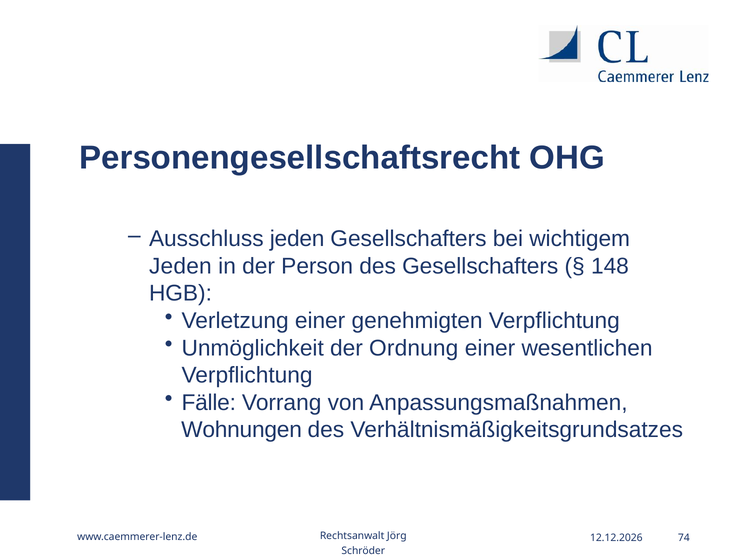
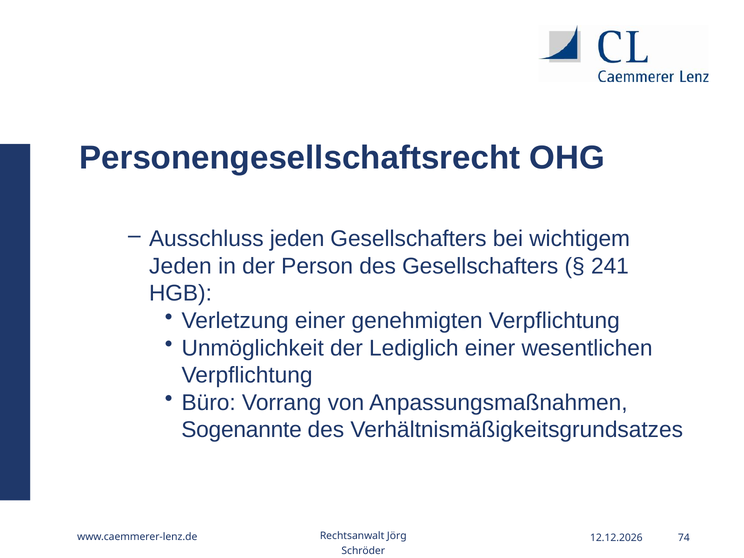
148: 148 -> 241 (610, 266)
Ordnung: Ordnung -> Lediglich (414, 348)
Fälle: Fälle -> Büro (209, 403)
Wohnungen: Wohnungen -> Sogenannte (242, 430)
